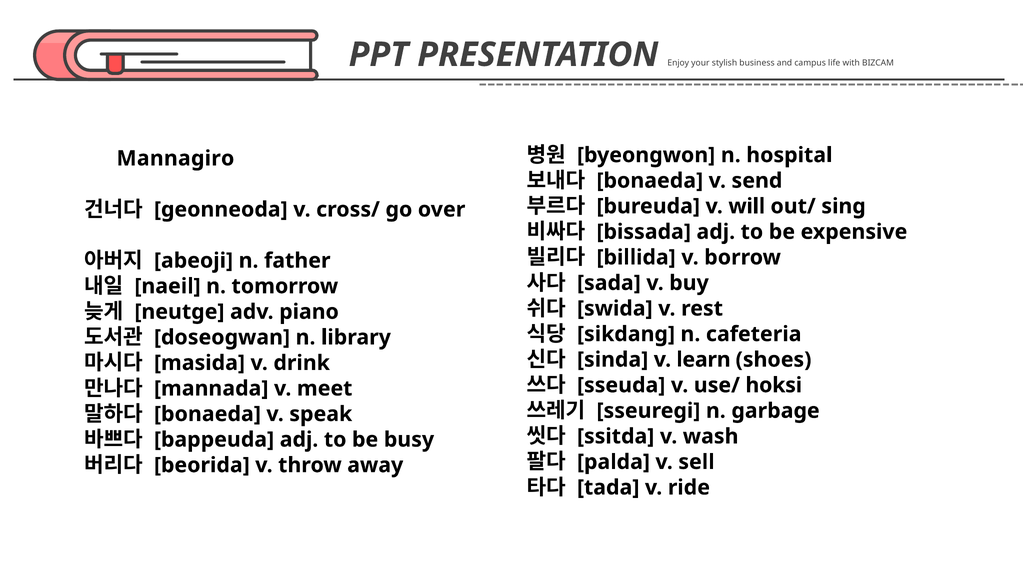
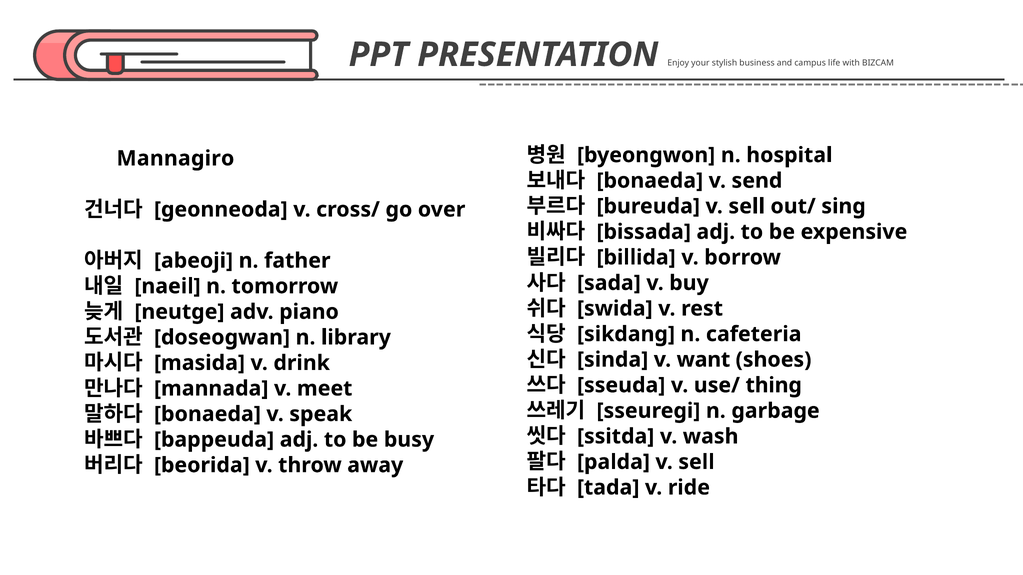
bureuda v will: will -> sell (747, 206)
learn: learn -> want (703, 360)
hoksi: hoksi -> thing (774, 386)
